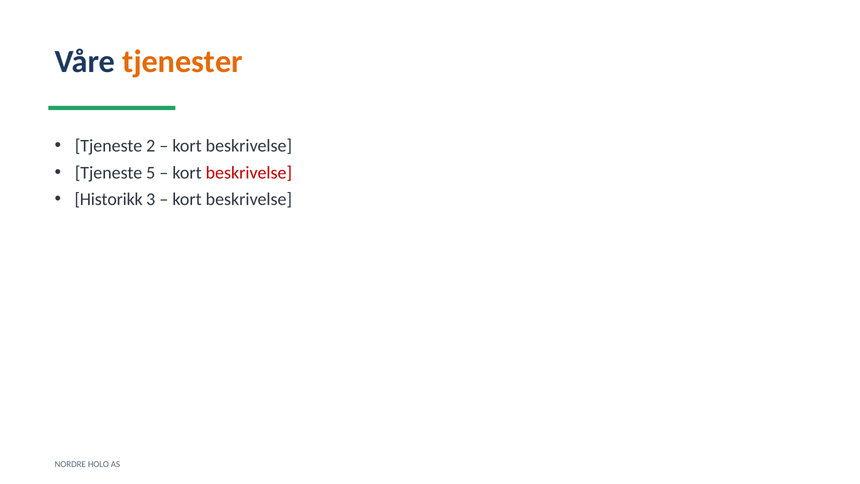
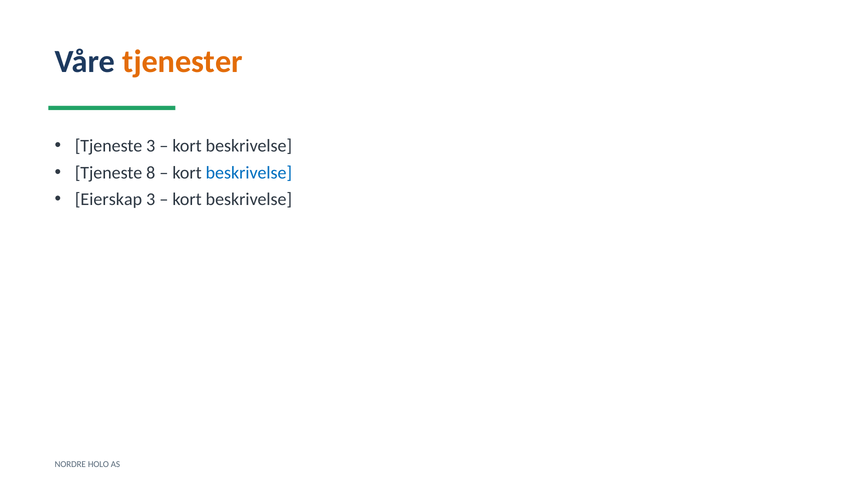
Tjeneste 2: 2 -> 3 (151, 146)
5: 5 -> 8 (151, 173)
beskrivelse colour: red -> blue (249, 173)
Historikk: Historikk -> Eierskap (109, 199)
